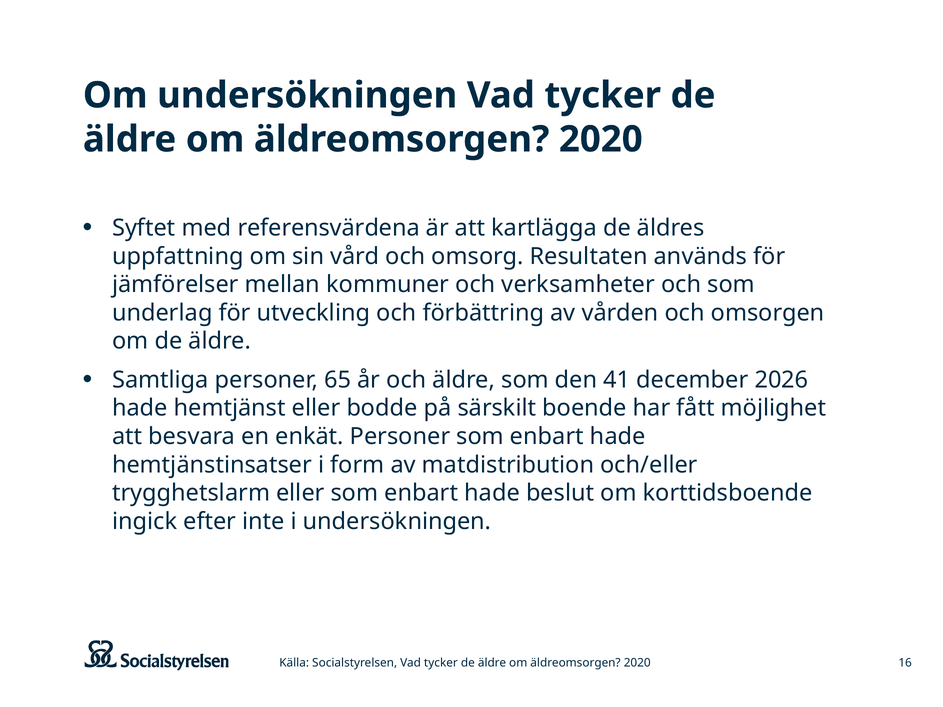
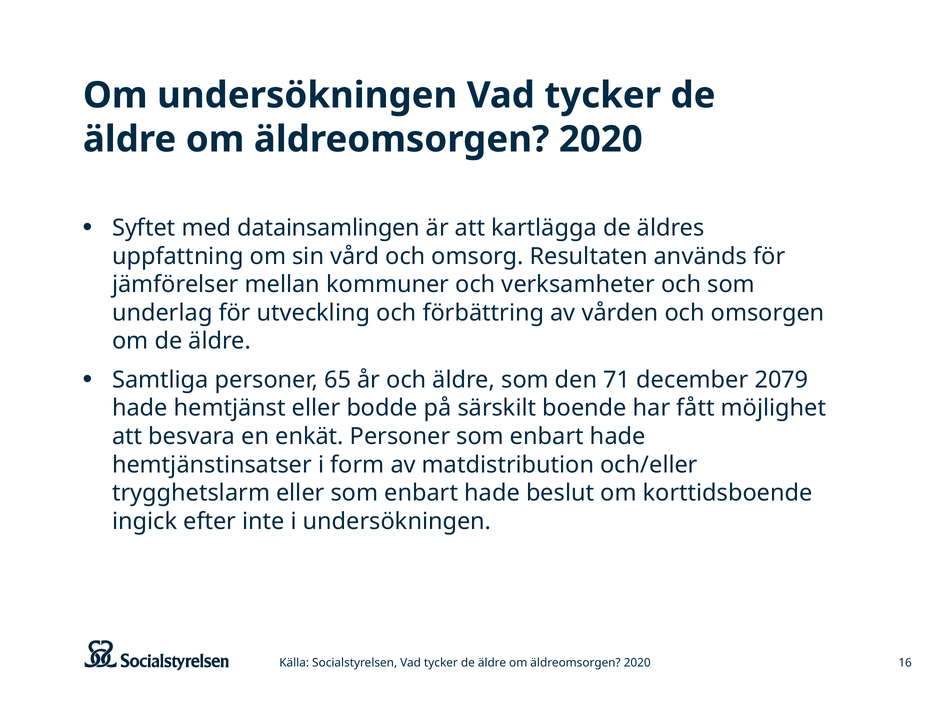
referensvärdena: referensvärdena -> datainsamlingen (329, 228)
41: 41 -> 71 (617, 380)
2026: 2026 -> 2079 (781, 380)
